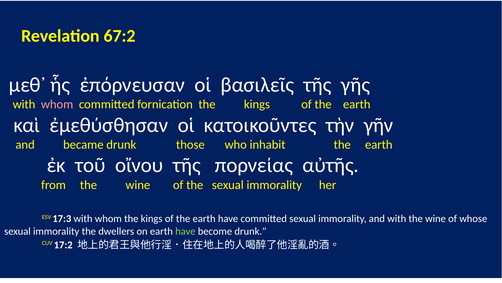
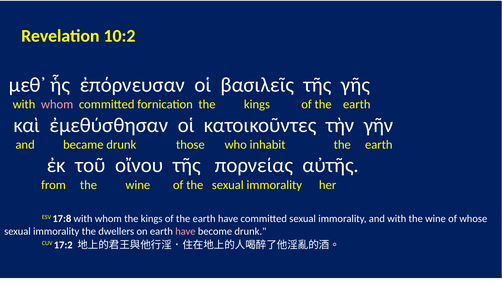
67:2: 67:2 -> 10:2 (120, 36)
17:3: 17:3 -> 17:8 (62, 219)
have colour: light green -> pink (185, 231)
